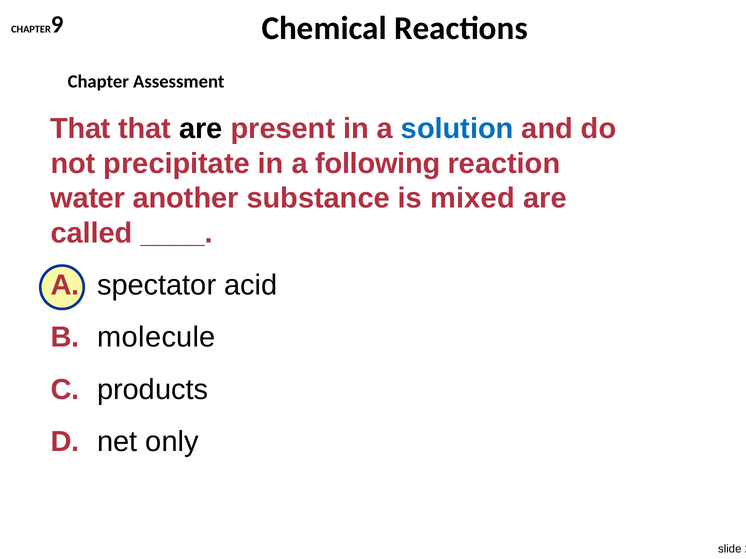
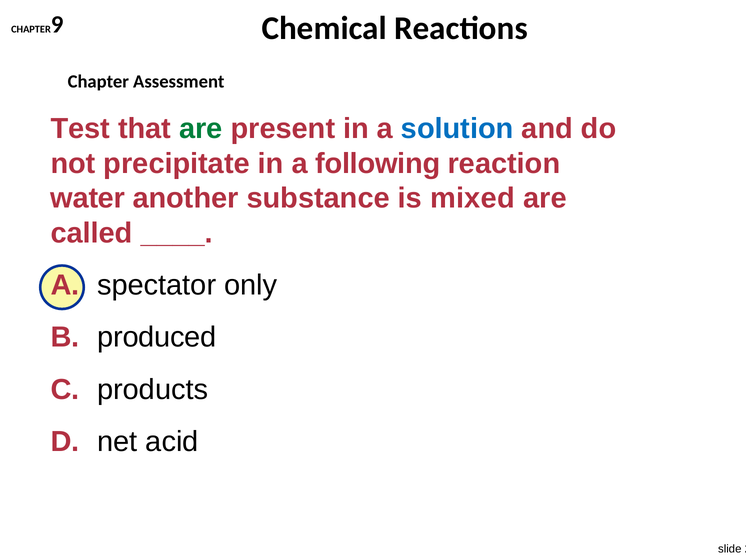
That: That -> Test (80, 129)
are colour: black -> green (201, 129)
acid: acid -> only (251, 285)
molecule: molecule -> produced (157, 338)
only: only -> acid (172, 442)
